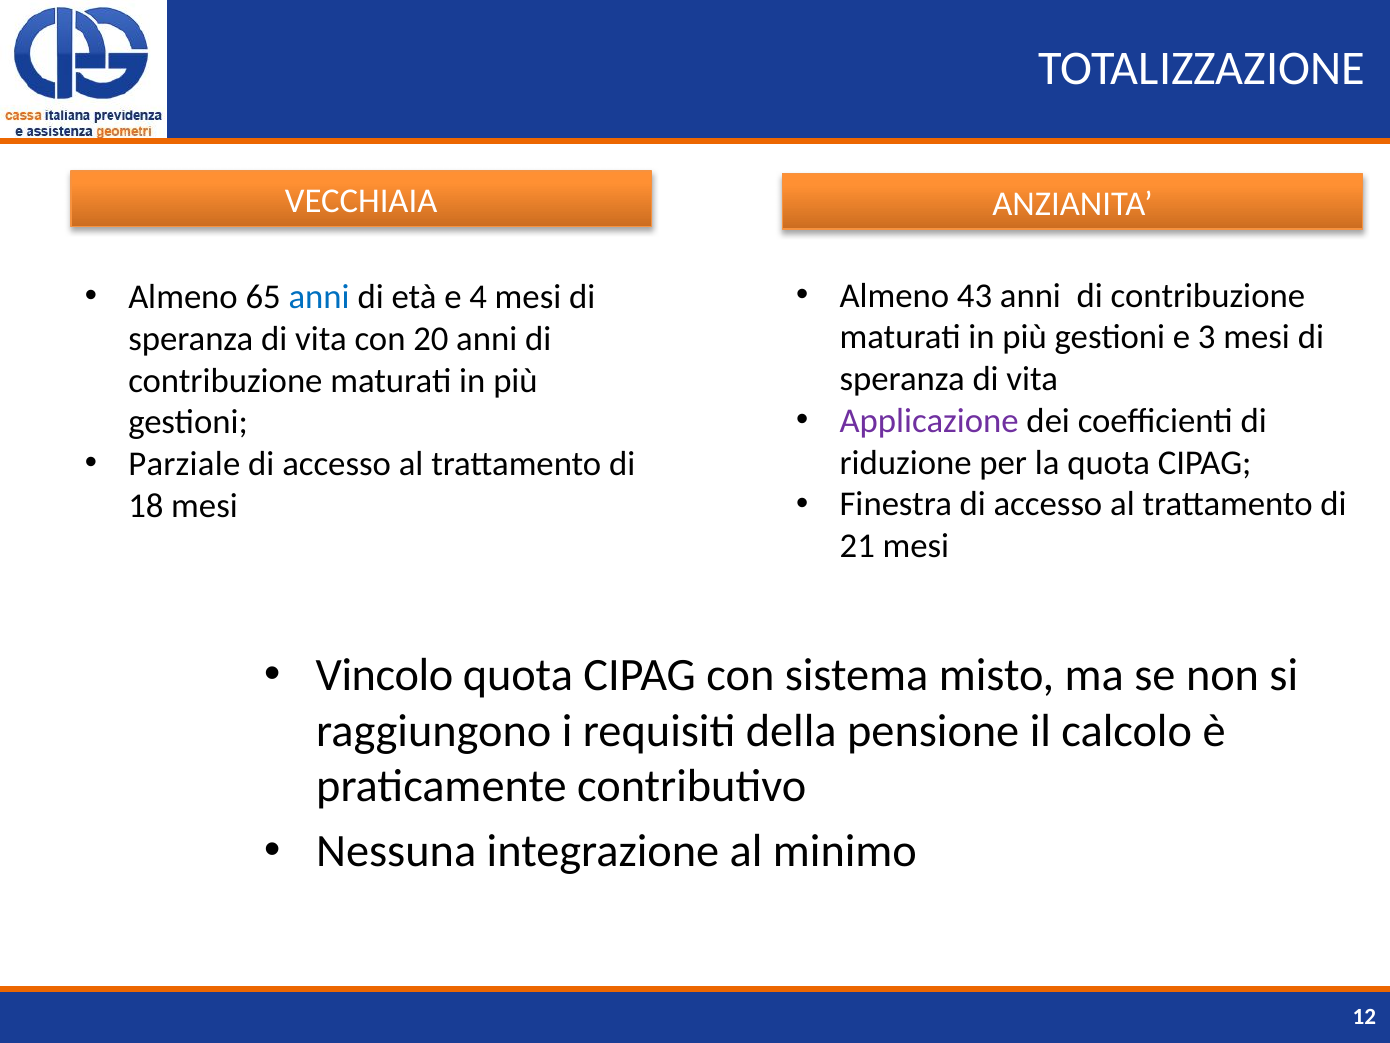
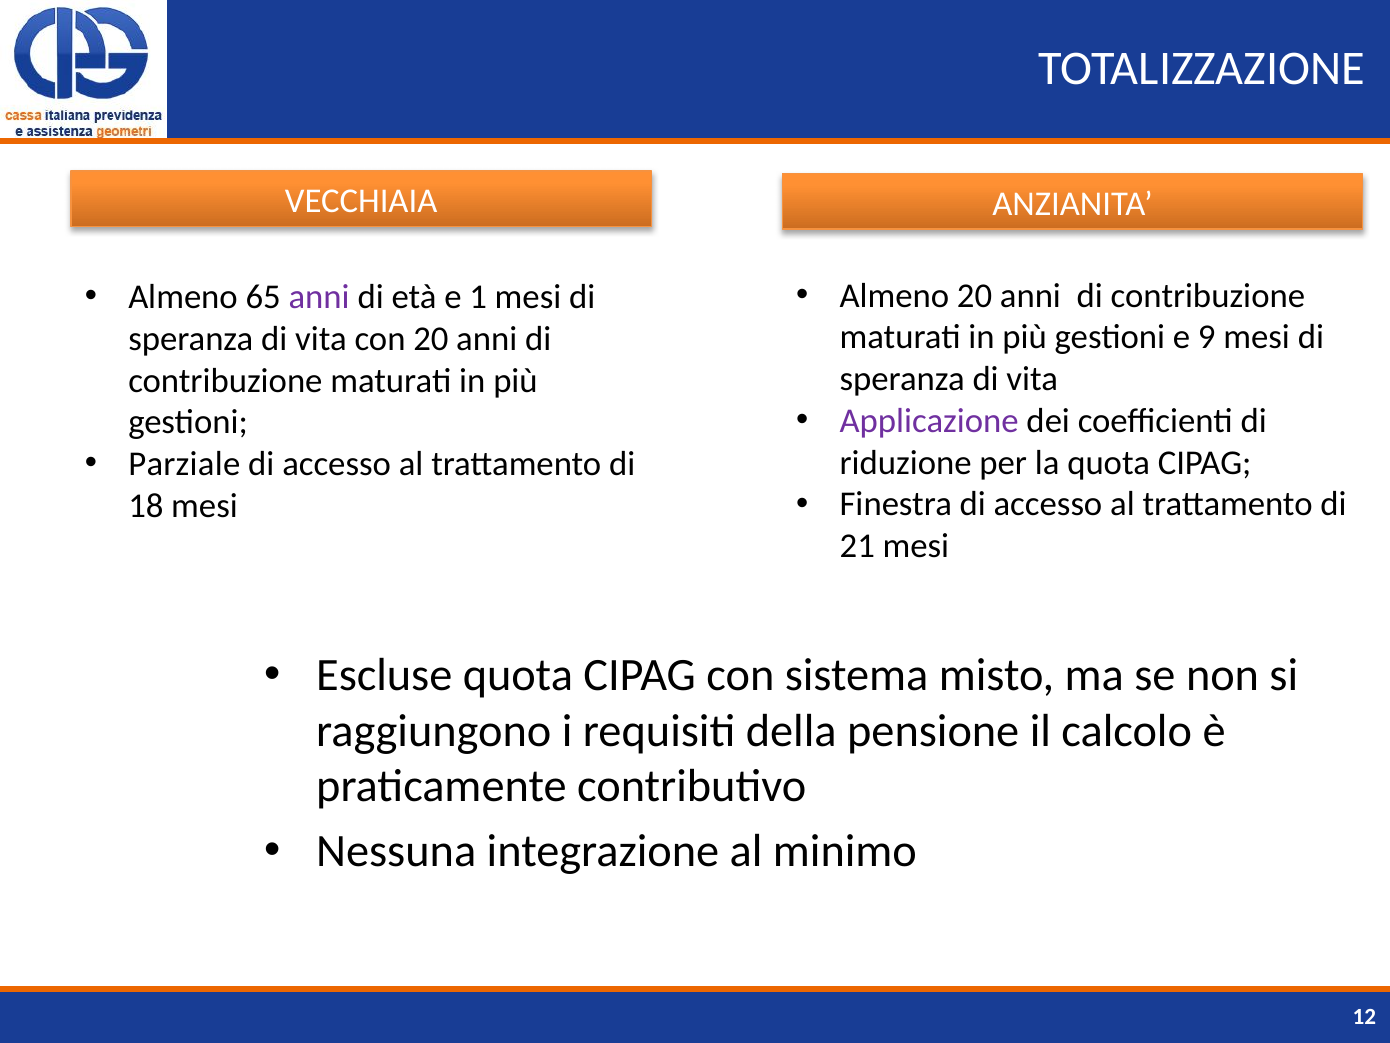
Almeno 43: 43 -> 20 (975, 296)
anni colour: blue -> purple (319, 297)
4: 4 -> 1 (478, 297)
3: 3 -> 9 (1207, 337)
Vincolo: Vincolo -> Escluse (384, 675)
